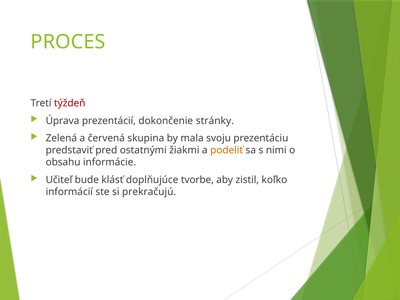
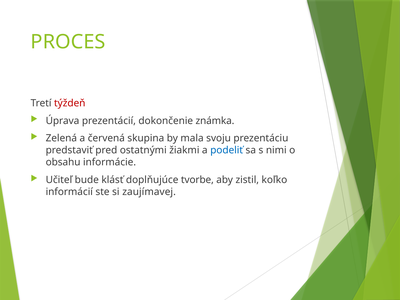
stránky: stránky -> známka (215, 121)
podeliť colour: orange -> blue (227, 150)
prekračujú: prekračujú -> zaujímavej (149, 192)
